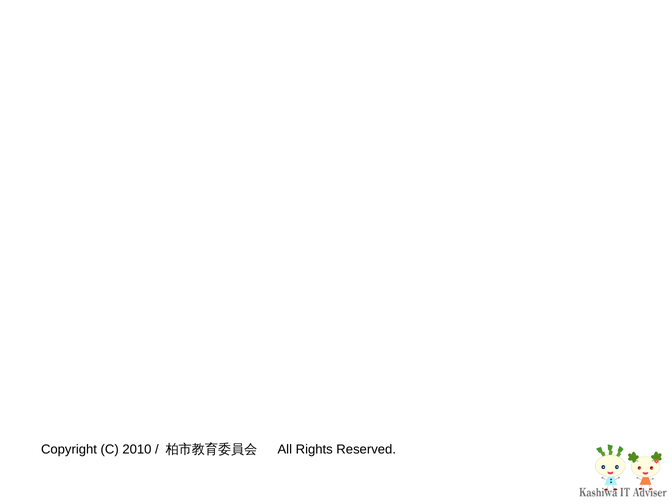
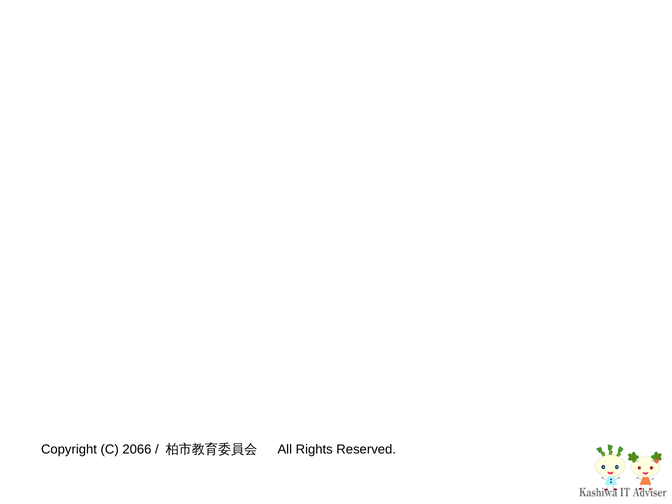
2010: 2010 -> 2066 (137, 449)
